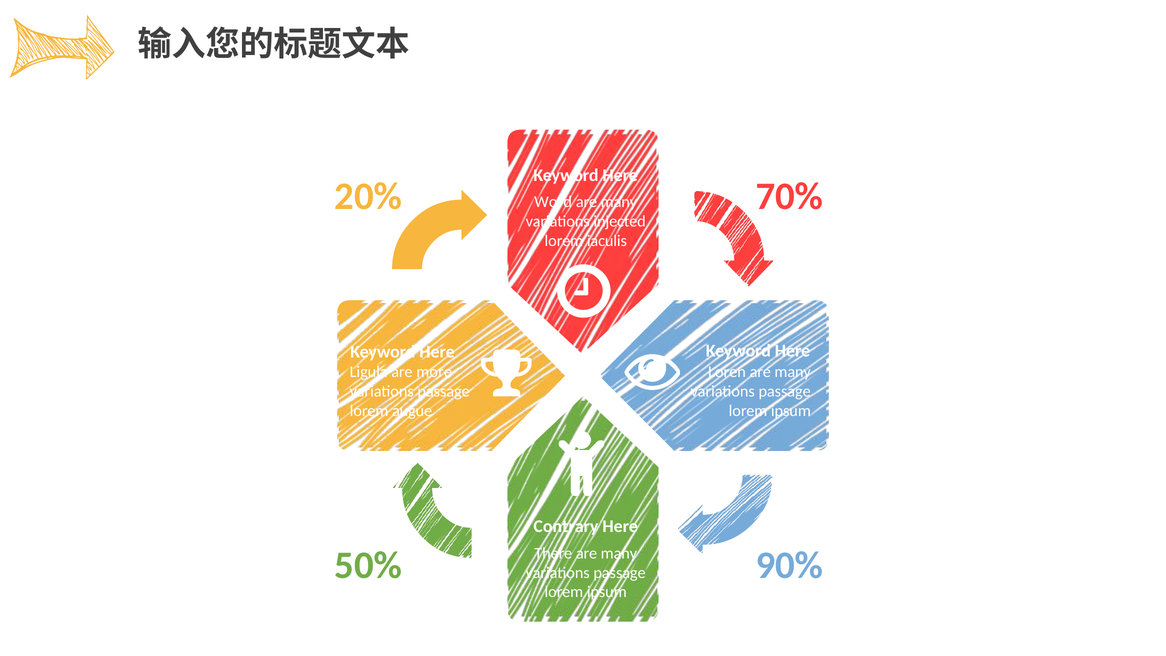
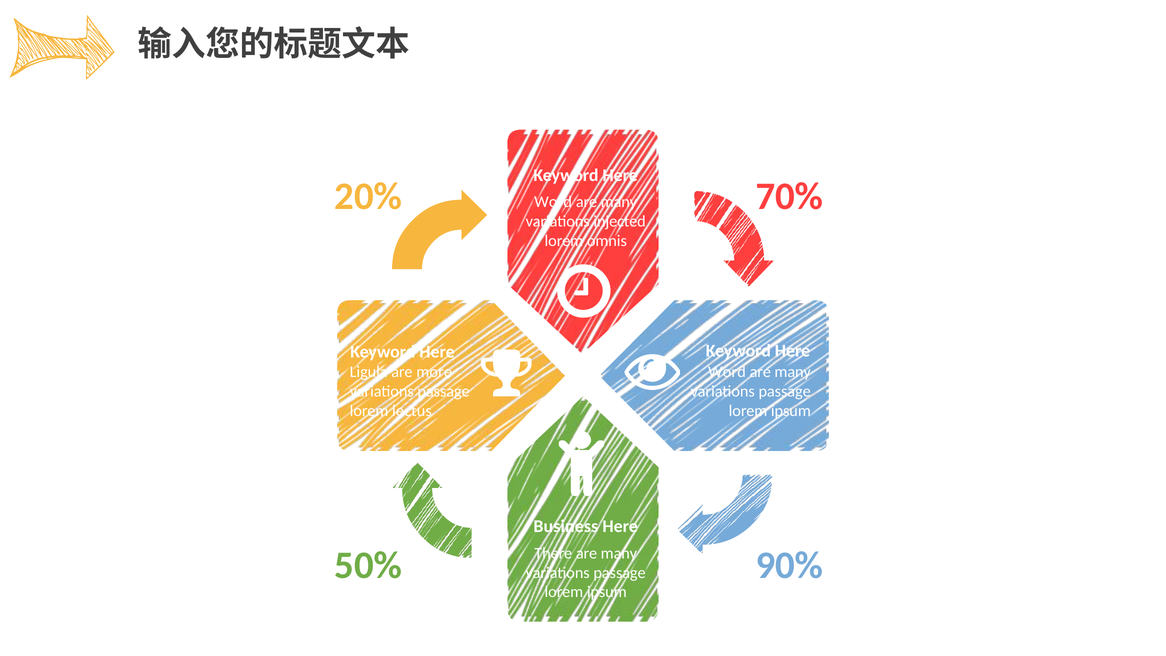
iaculis: iaculis -> omnis (607, 241)
Loren: Loren -> Word (727, 372)
augue: augue -> lectus (412, 411)
Contrary: Contrary -> Business (566, 526)
